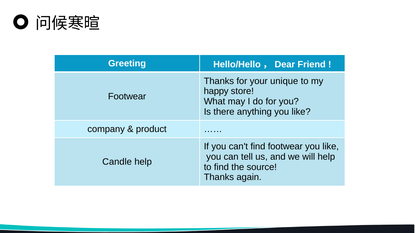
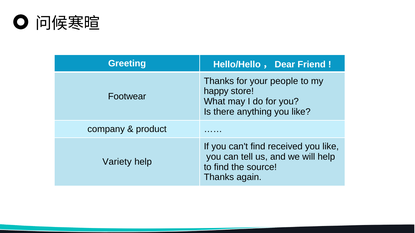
unique: unique -> people (284, 81)
find footwear: footwear -> received (285, 147)
Candle: Candle -> Variety (117, 162)
